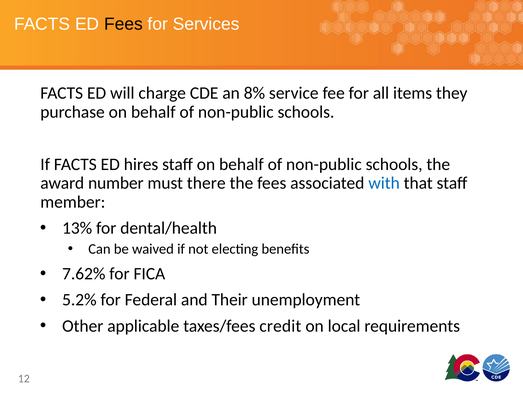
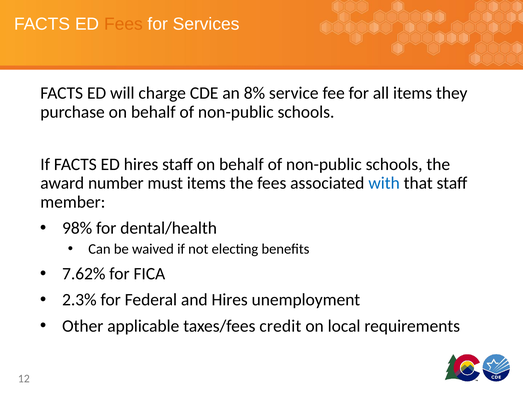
Fees colour: black -> orange (123, 24)
must there: there -> items (206, 183)
13%: 13% -> 98% (77, 228)
5.2%: 5.2% -> 2.3% (79, 299)
and Their: Their -> Hires (230, 299)
